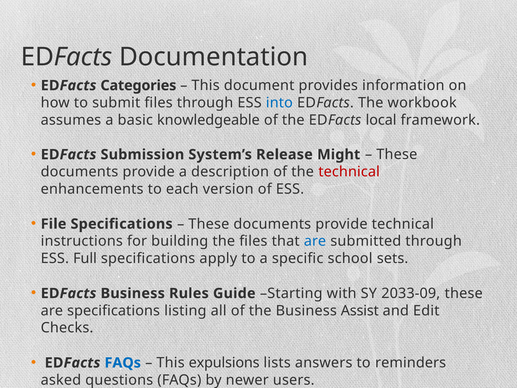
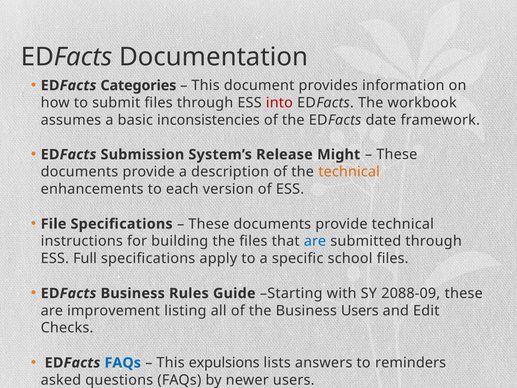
into colour: blue -> red (279, 103)
knowledgeable: knowledgeable -> inconsistencies (208, 120)
local: local -> date (381, 120)
technical colour: red -> orange (349, 172)
school sets: sets -> files (393, 258)
2033-09: 2033-09 -> 2088-09 (411, 293)
are specifications: specifications -> improvement (114, 310)
Business Assist: Assist -> Users (360, 310)
